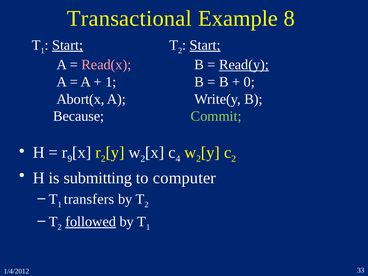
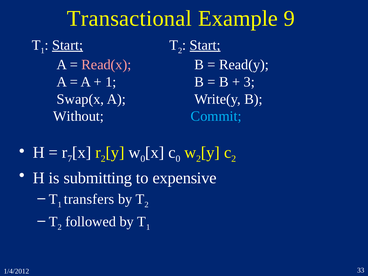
8: 8 -> 9 (289, 18)
Read(y underline: present -> none (244, 65)
0: 0 -> 3 (249, 82)
Abort(x: Abort(x -> Swap(x (80, 99)
Because: Because -> Without (79, 116)
Commit colour: light green -> light blue (216, 116)
9: 9 -> 7 (70, 159)
2: 2 -> 0 (143, 159)
4: 4 -> 0 (178, 159)
computer: computer -> expensive (185, 178)
followed underline: present -> none (91, 222)
